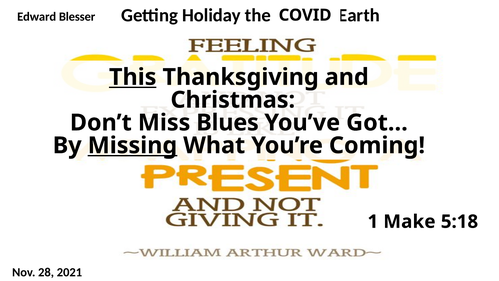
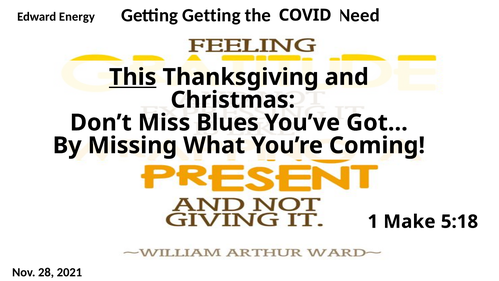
Getting Holiday: Holiday -> Getting (211, 15)
Earth: Earth -> Need (359, 15)
Blesser: Blesser -> Energy (77, 17)
Missing underline: present -> none (132, 145)
